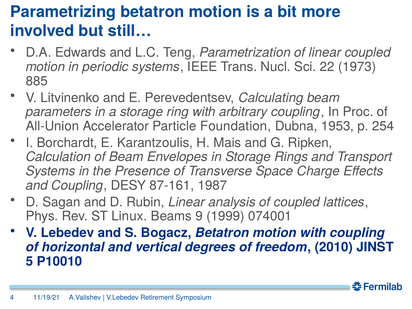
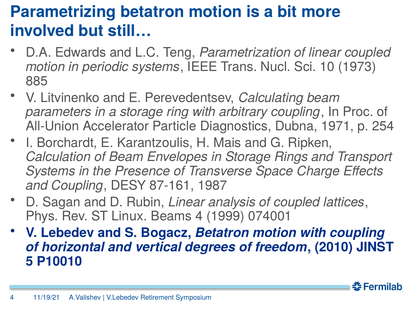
22: 22 -> 10 (327, 67)
Foundation: Foundation -> Diagnostics (236, 126)
1953: 1953 -> 1971 (338, 126)
Beams 9: 9 -> 4 (199, 216)
